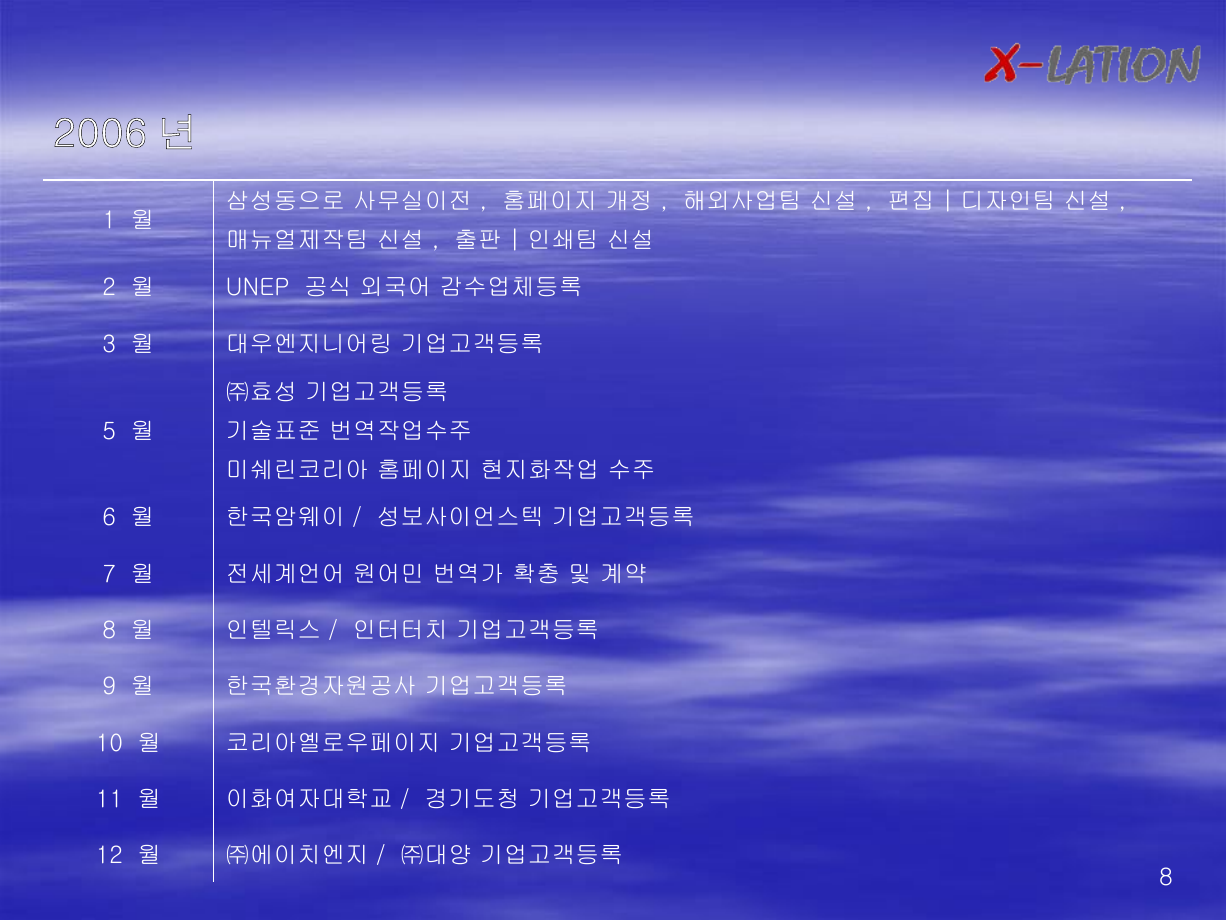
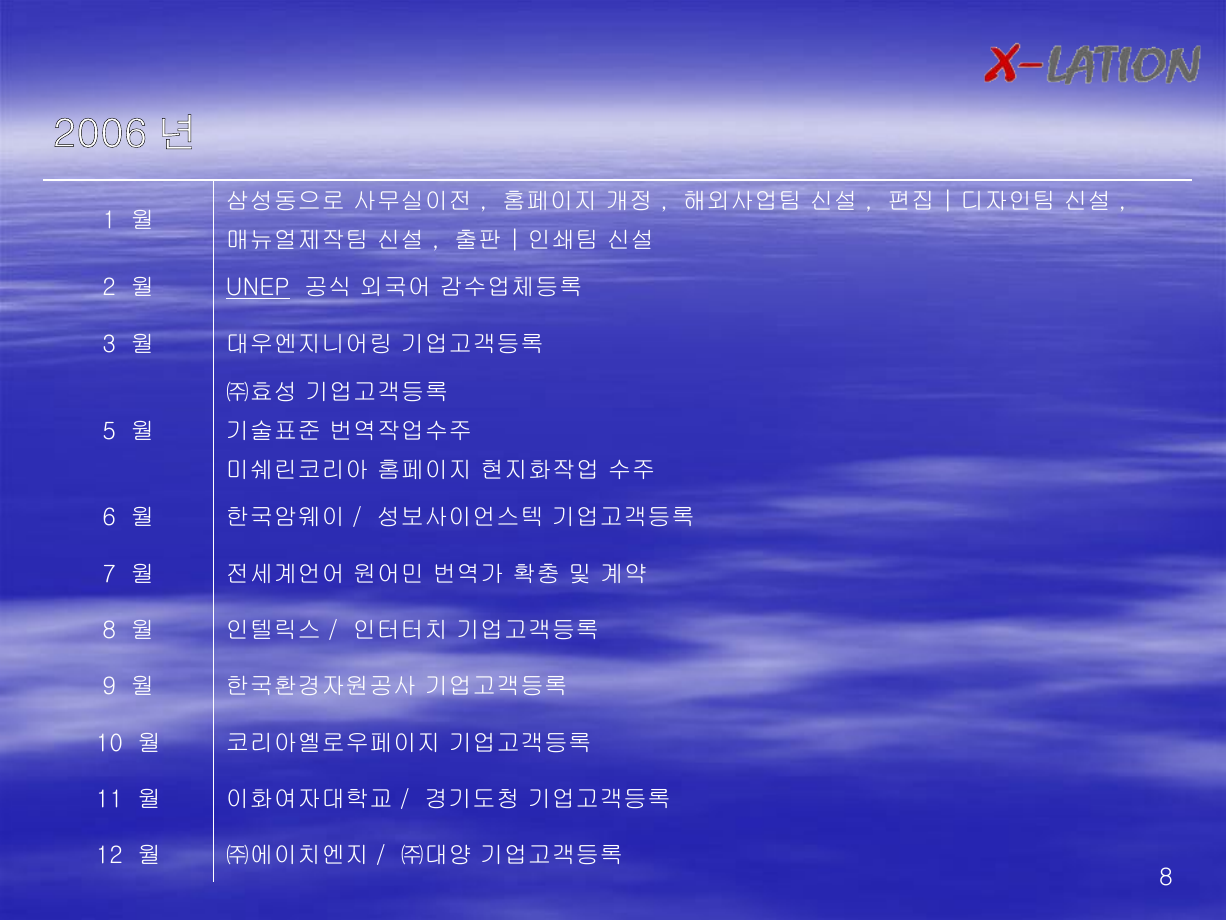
UNEP underline: none -> present (258, 288)
